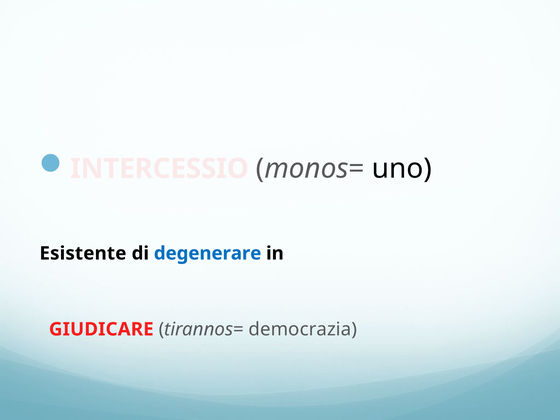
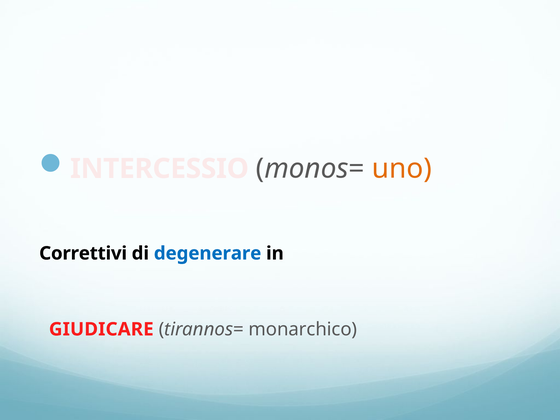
uno colour: black -> orange (402, 169)
Esistente: Esistente -> Correttivi (83, 253)
democrazia: democrazia -> monarchico (303, 329)
